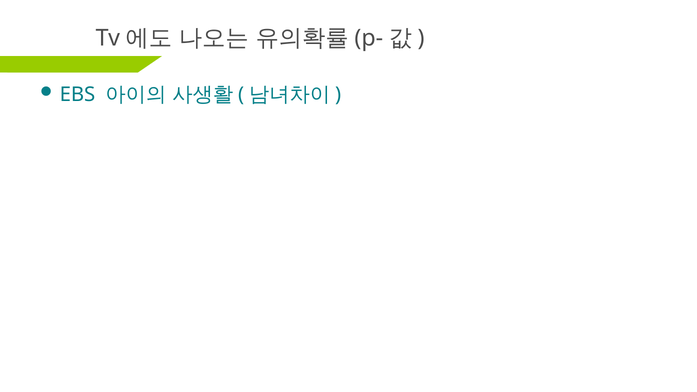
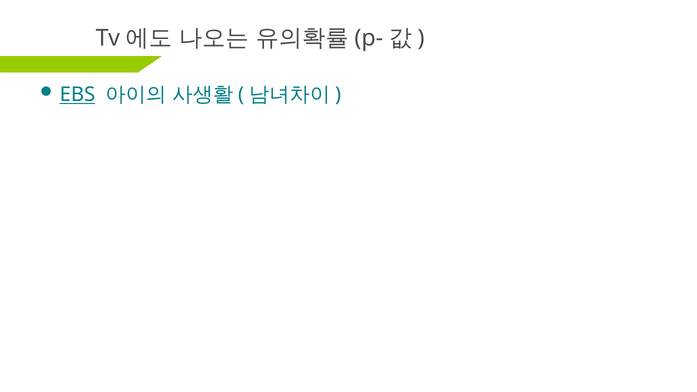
EBS underline: none -> present (77, 95)
